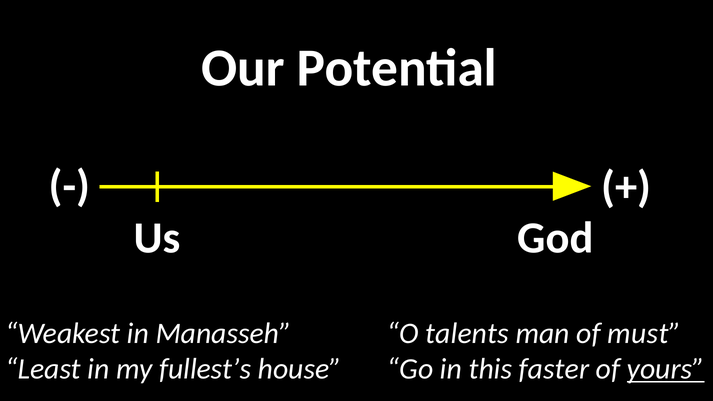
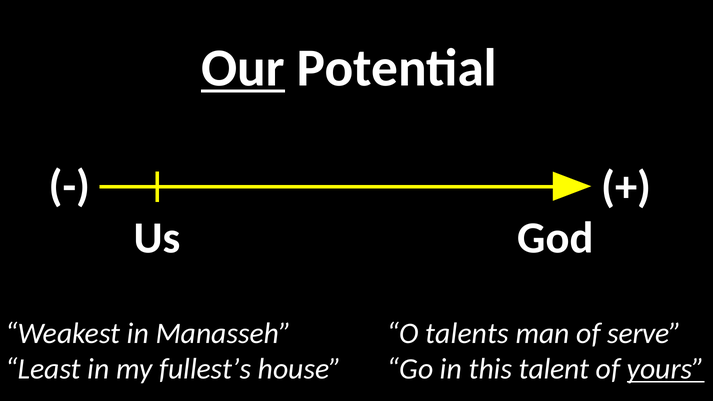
Our underline: none -> present (243, 68)
must: must -> serve (645, 333)
faster: faster -> talent (554, 369)
